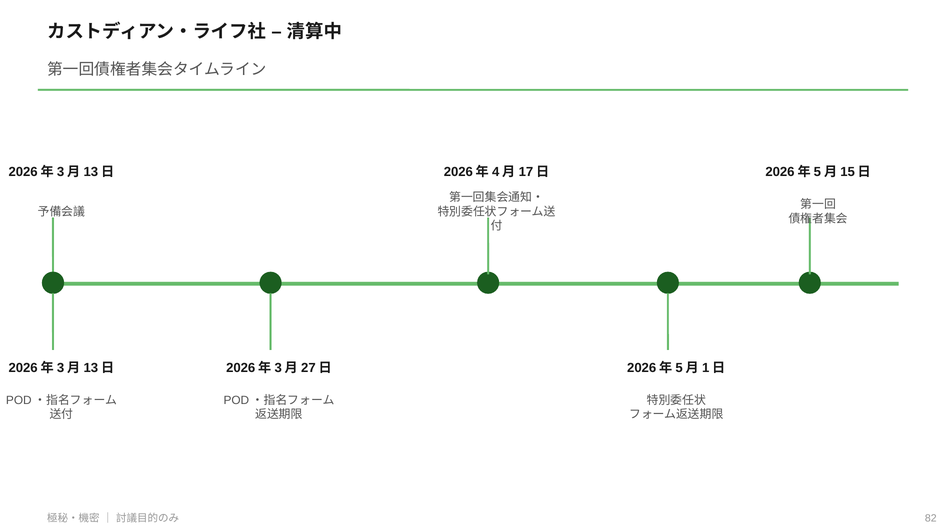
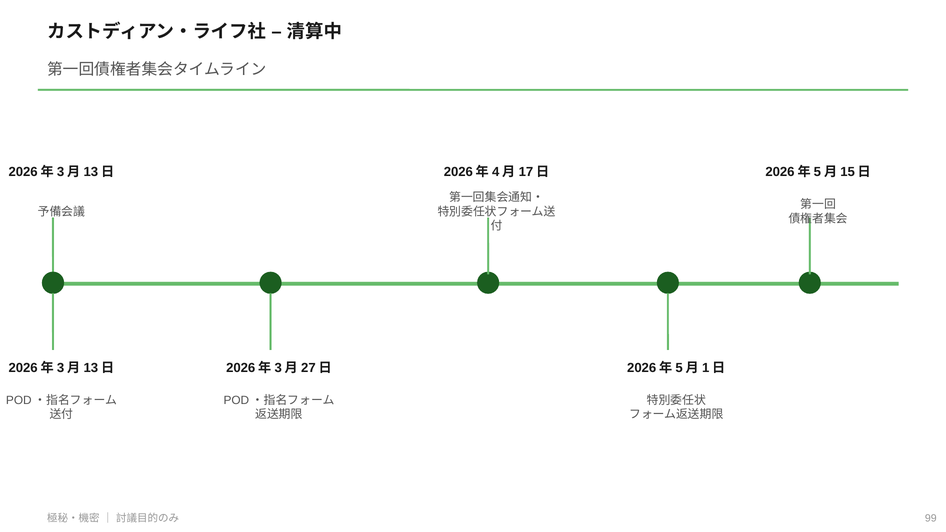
82: 82 -> 99 (931, 519)
